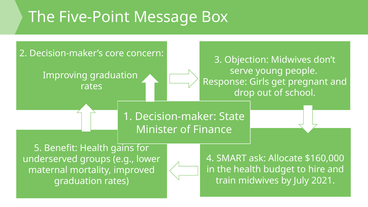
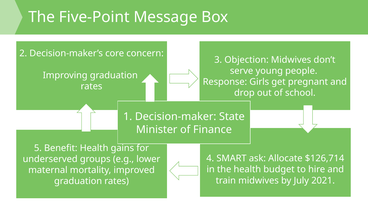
$160,000: $160,000 -> $126,714 (325, 158)
